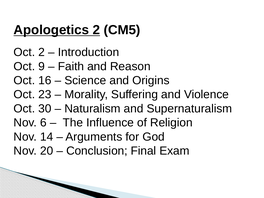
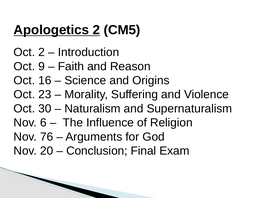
14: 14 -> 76 (47, 137)
